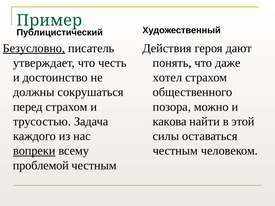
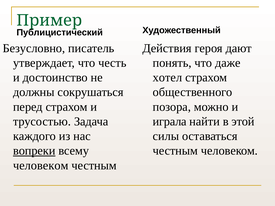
Безусловно underline: present -> none (34, 48)
какова: какова -> играла (170, 122)
проблемой: проблемой -> человеком (41, 166)
